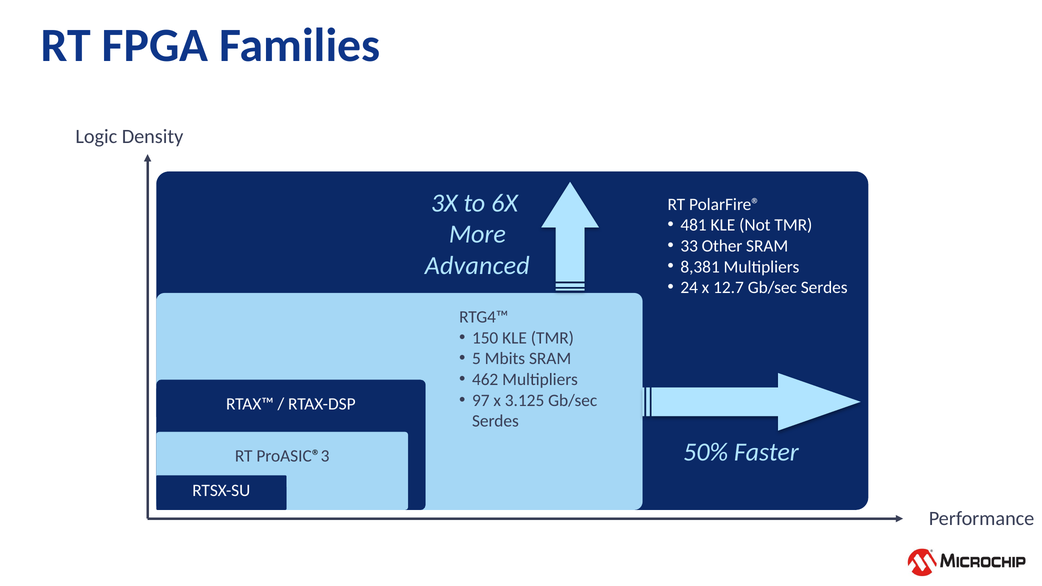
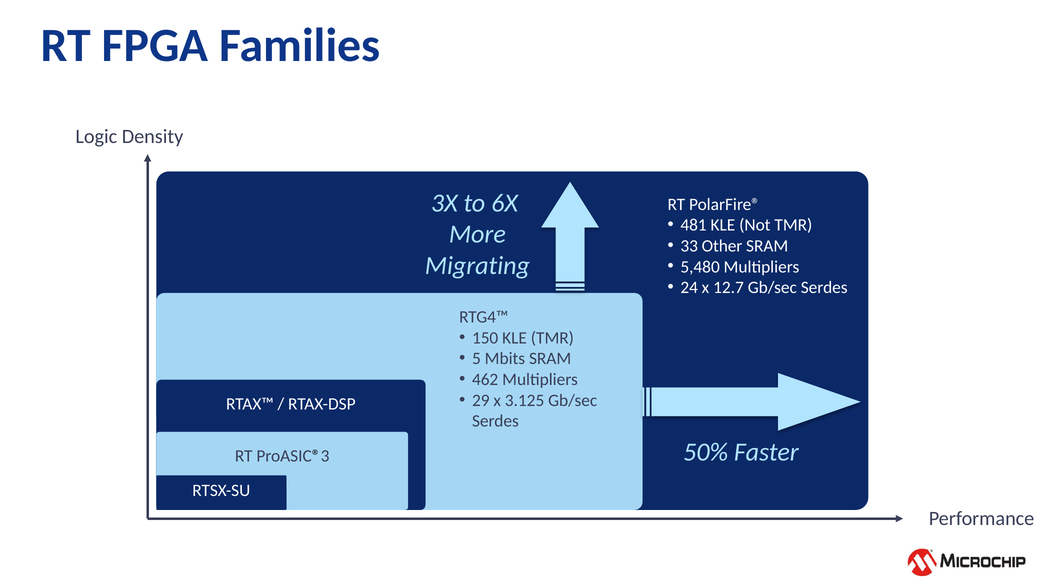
Advanced: Advanced -> Migrating (477, 266)
8,381: 8,381 -> 5,480 (700, 267)
97: 97 -> 29 (481, 401)
